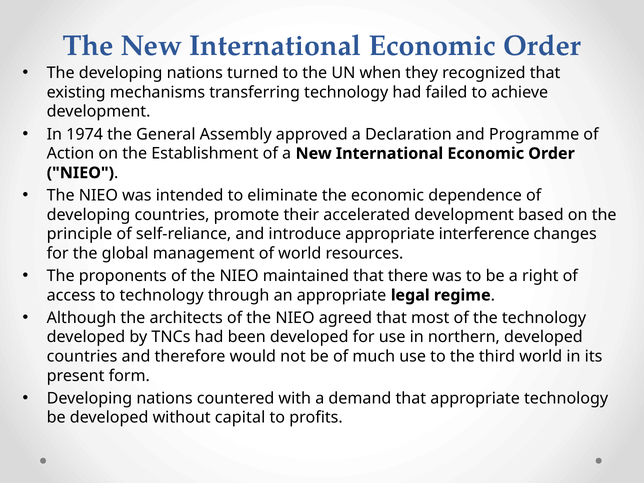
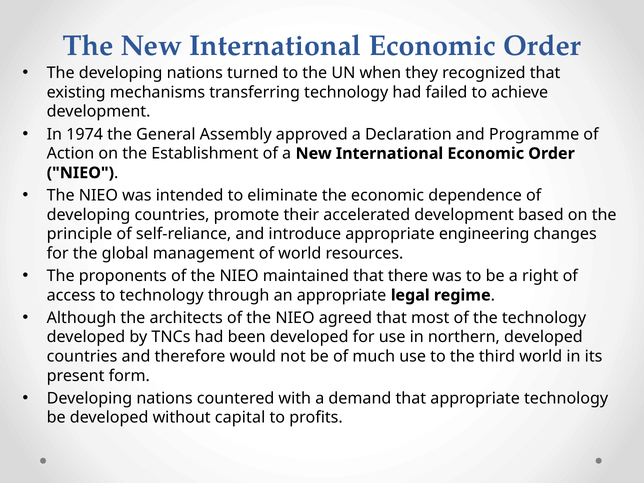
interference: interference -> engineering (484, 234)
